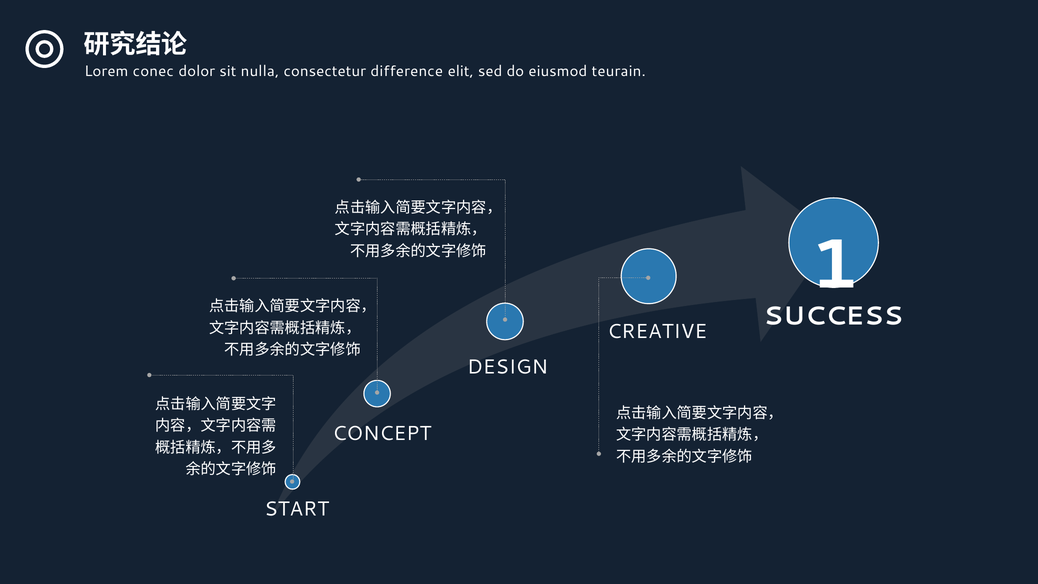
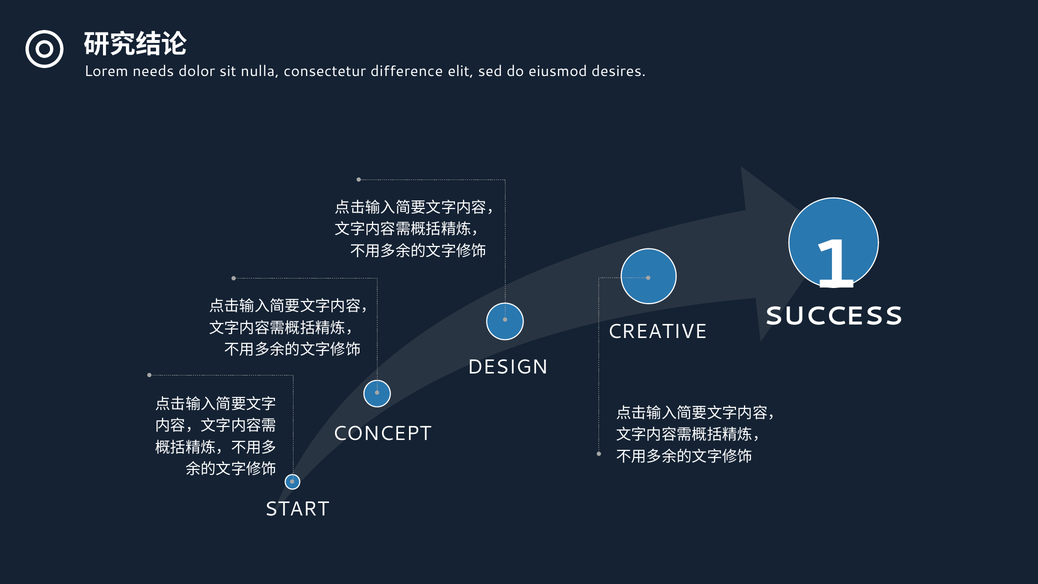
conec: conec -> needs (153, 71)
teurain: teurain -> desires (619, 71)
